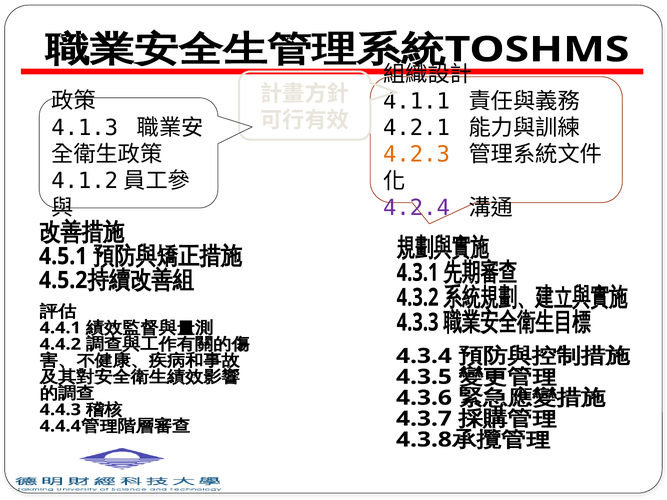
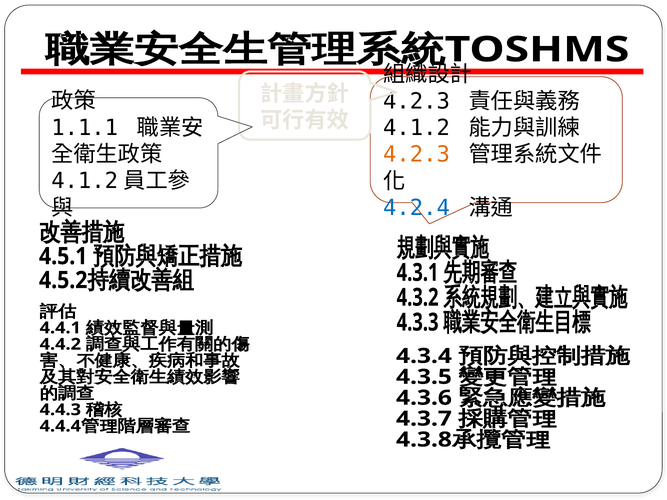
4.1.1: 4.1.1 -> 4.2.3 (416, 101)
4.1.3: 4.1.3 -> 1.1.1 (85, 128)
4.2.1: 4.2.1 -> 4.1.2 (416, 128)
4.2.4 colour: purple -> blue (416, 208)
